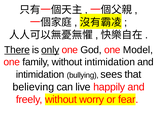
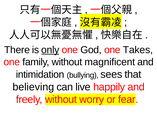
There underline: present -> none (17, 50)
Model: Model -> Takes (138, 50)
without intimidation: intimidation -> magnificent (110, 62)
